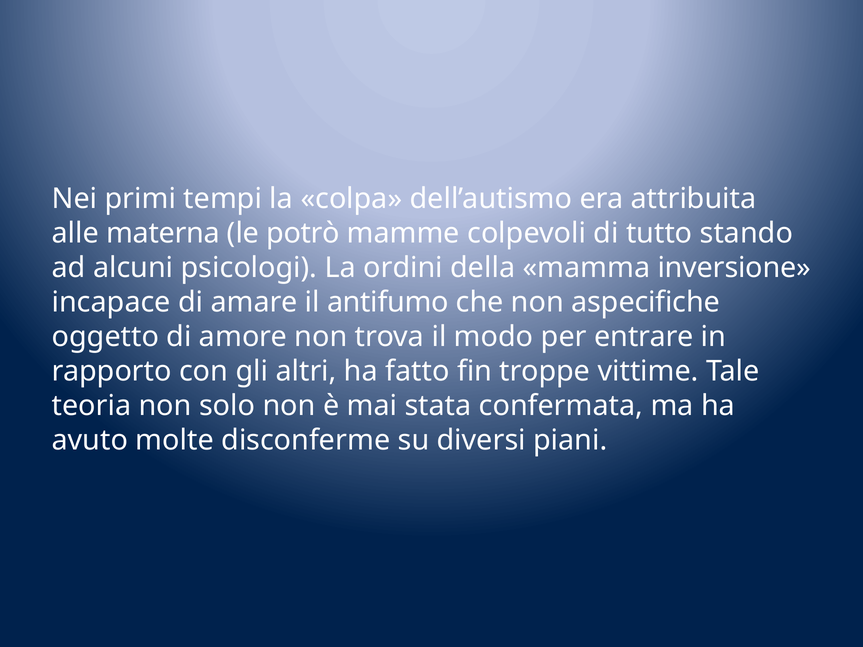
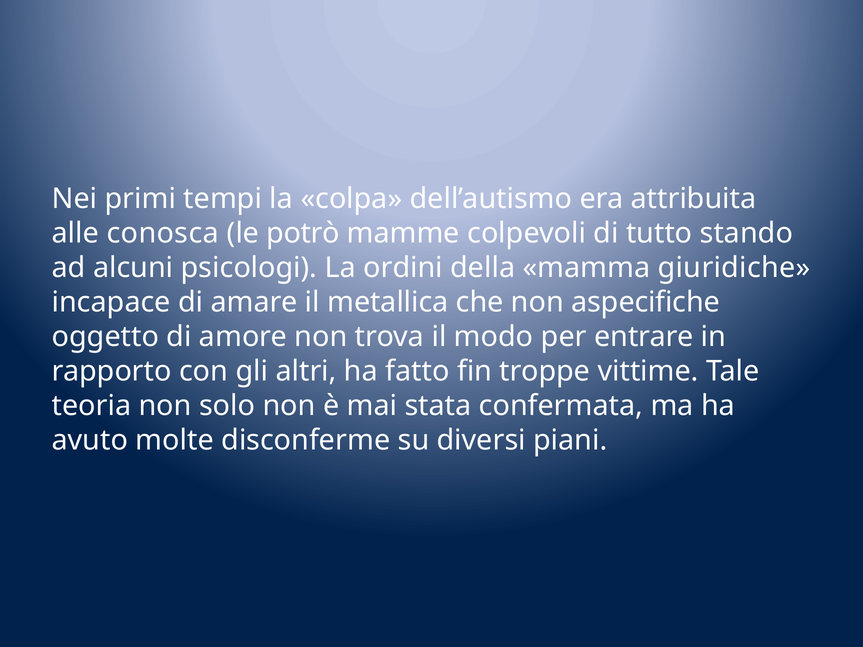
materna: materna -> conosca (163, 233)
inversione: inversione -> giuridiche (734, 268)
antifumo: antifumo -> metallica (388, 302)
